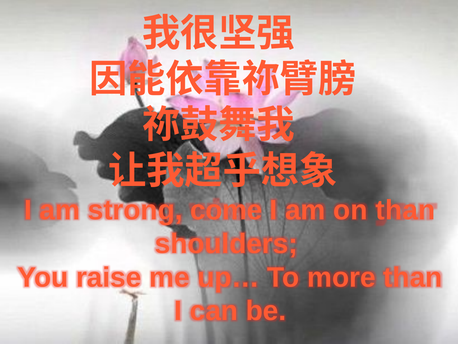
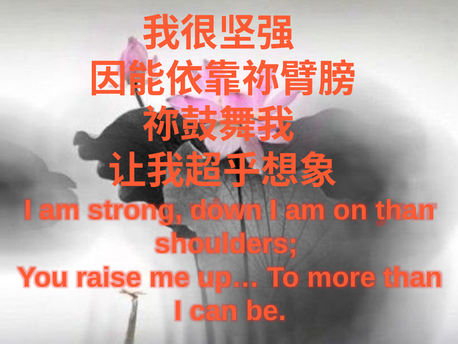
come: come -> down (226, 210)
